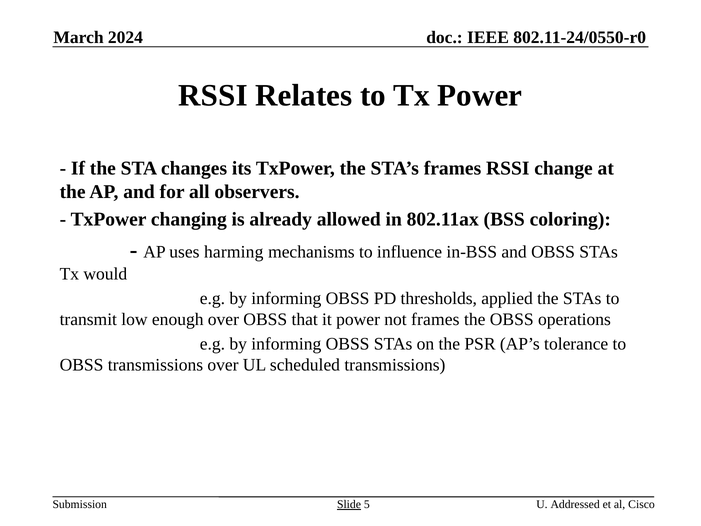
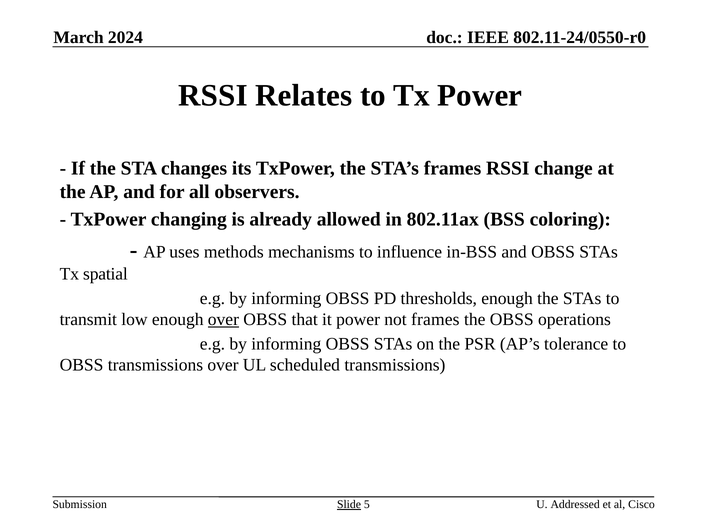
harming: harming -> methods (234, 252)
would: would -> spatial (105, 274)
thresholds applied: applied -> enough (507, 298)
over underline: none -> present (223, 319)
